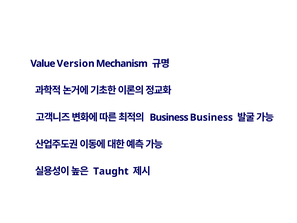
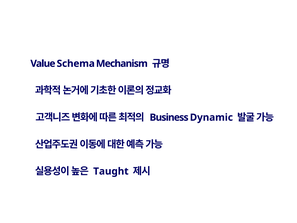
Version: Version -> Schema (76, 64)
Business Business: Business -> Dynamic (211, 117)
